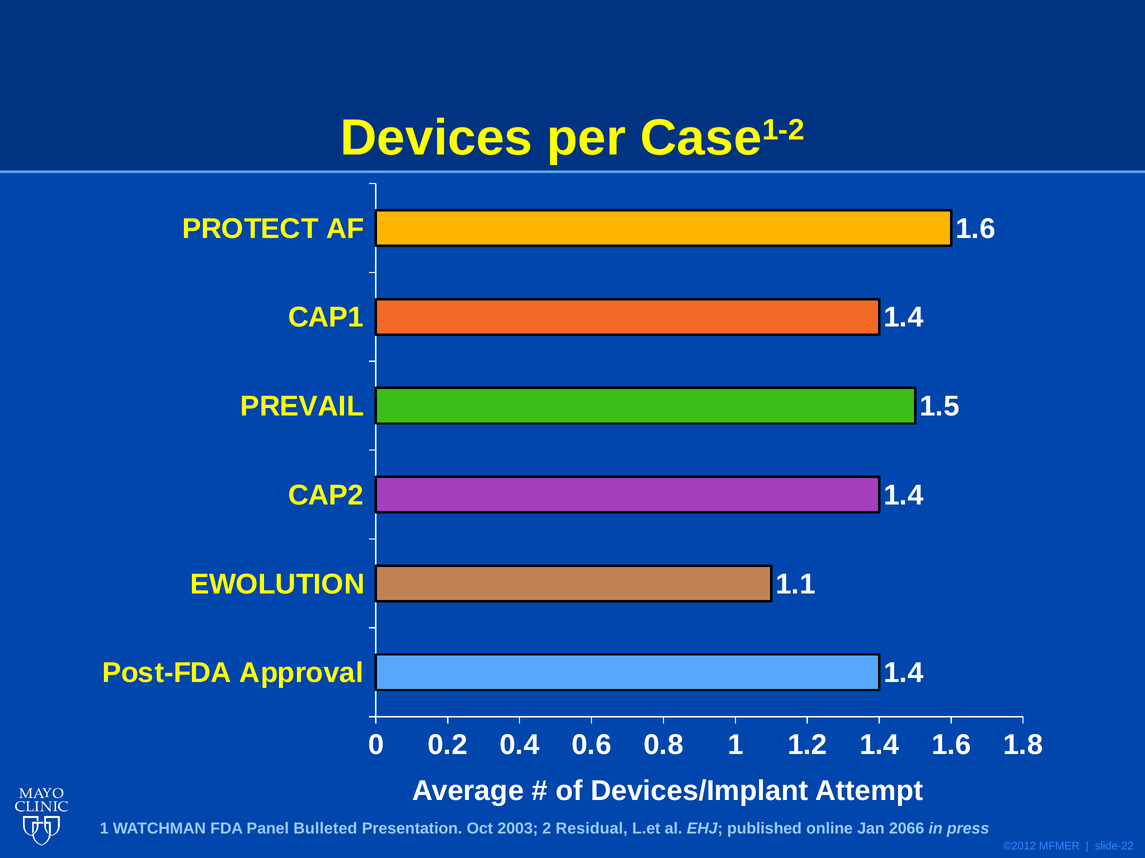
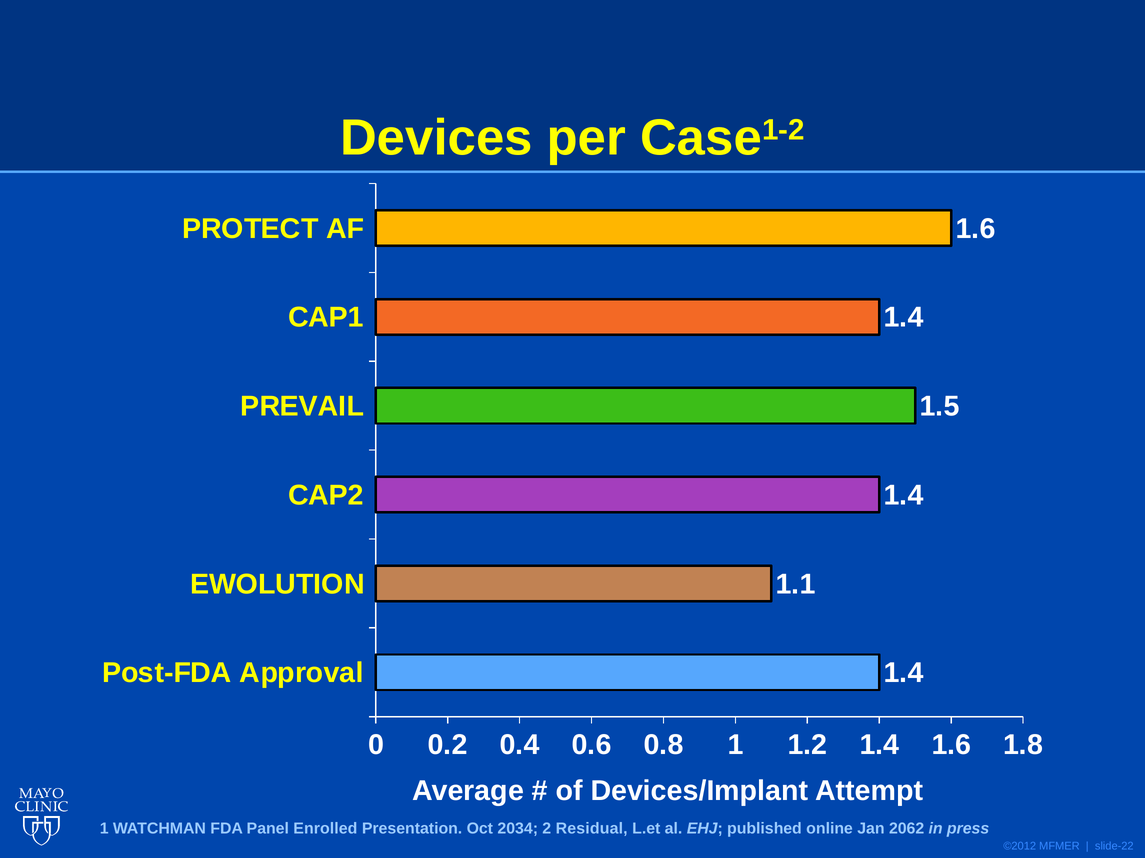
Bulleted: Bulleted -> Enrolled (325, 829)
2003: 2003 -> 2034 (518, 829)
2066: 2066 -> 2062 (907, 829)
